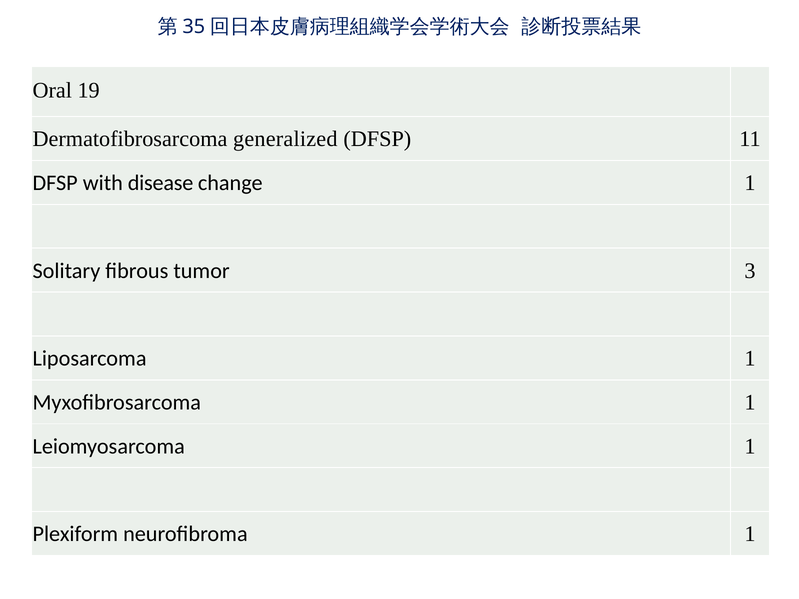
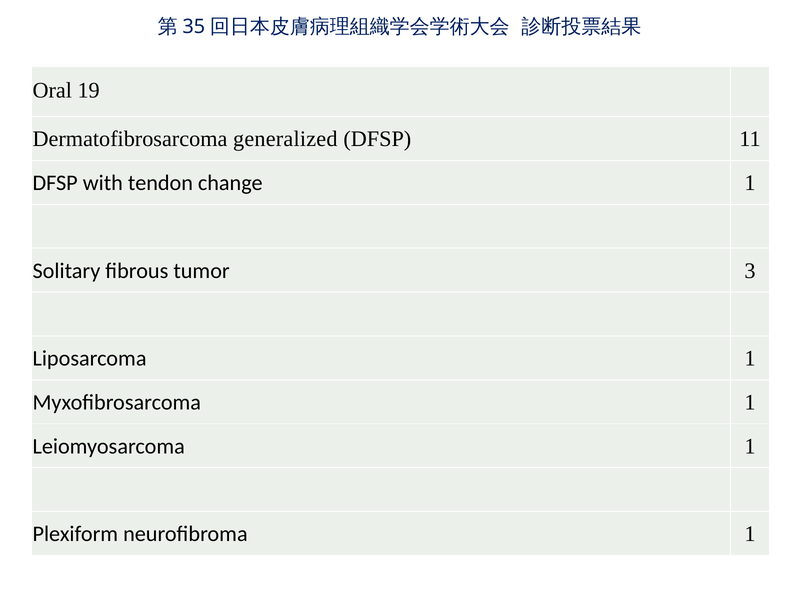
disease: disease -> tendon (160, 183)
